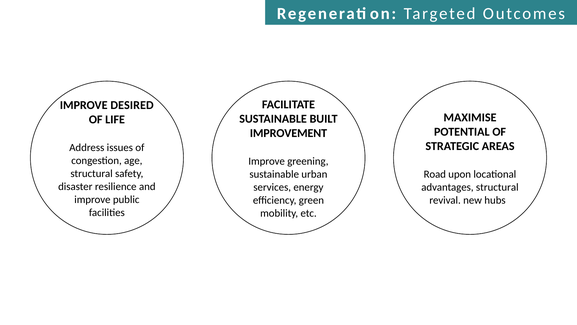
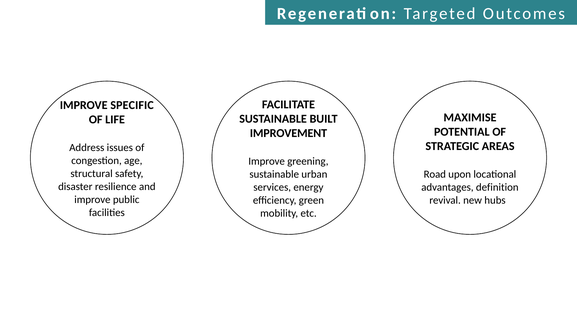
DESIRED: DESIRED -> SPECIFIC (132, 105)
advantages structural: structural -> definition (497, 187)
